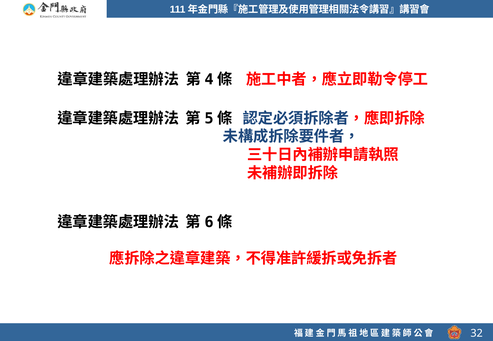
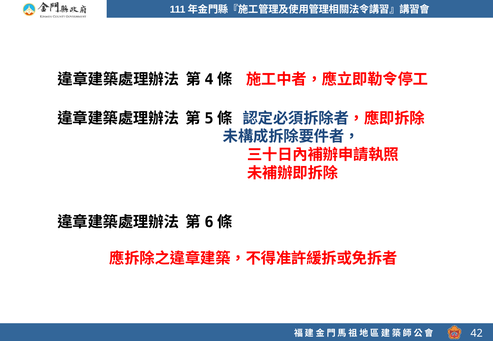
32: 32 -> 42 (477, 334)
